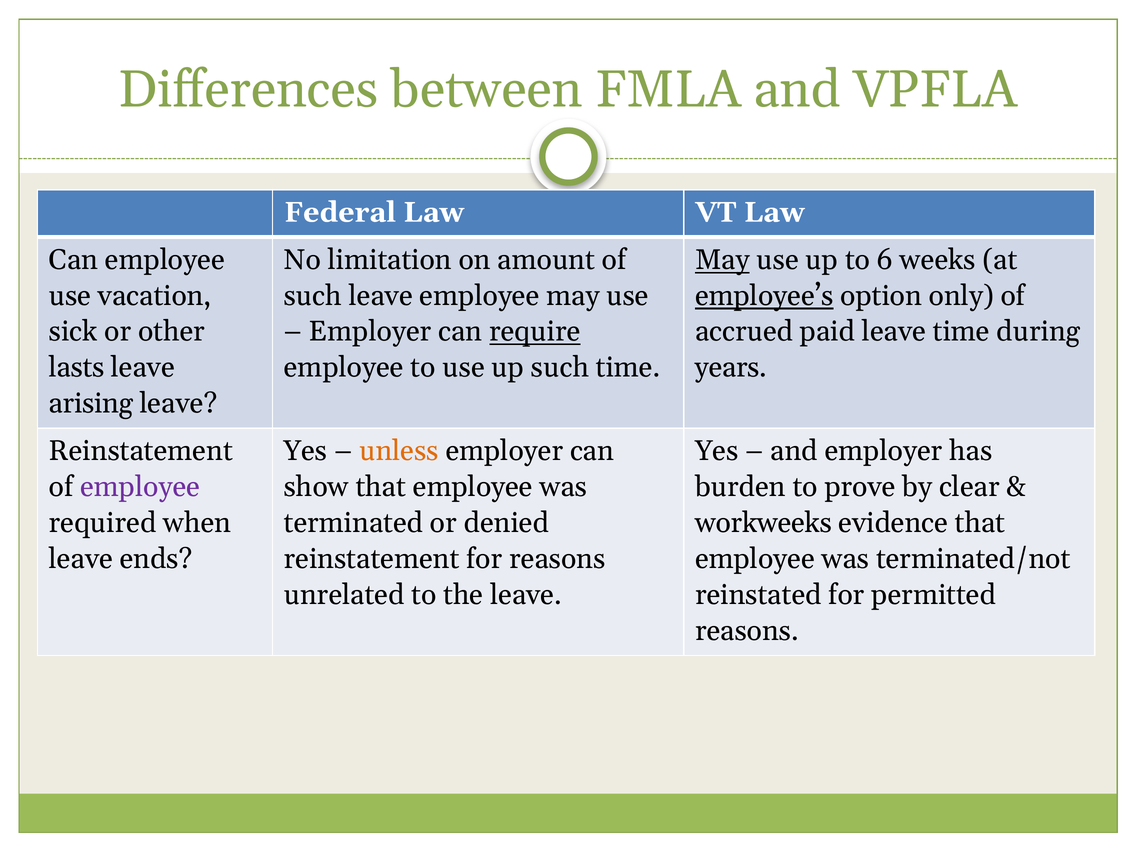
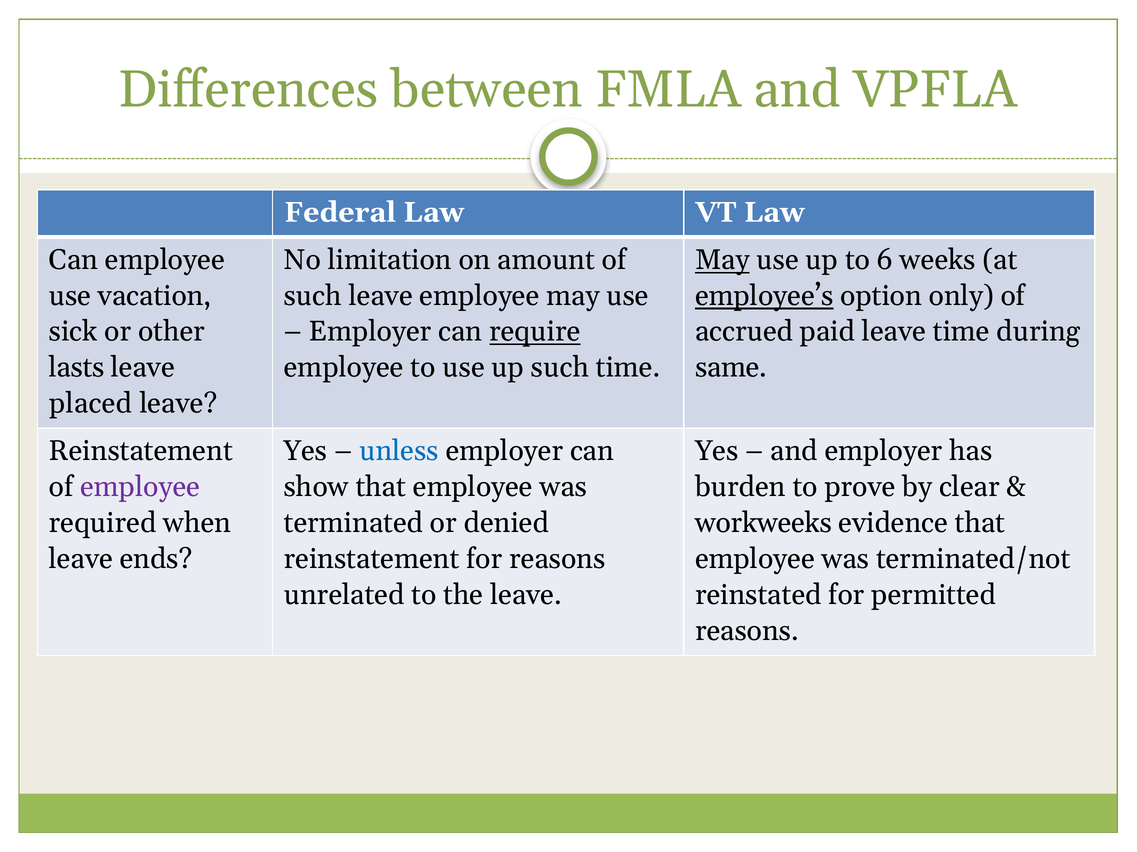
years: years -> same (731, 368)
arising: arising -> placed (91, 404)
unless colour: orange -> blue (399, 451)
